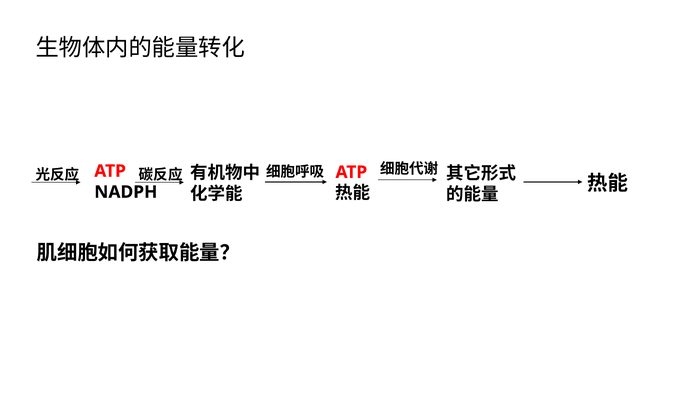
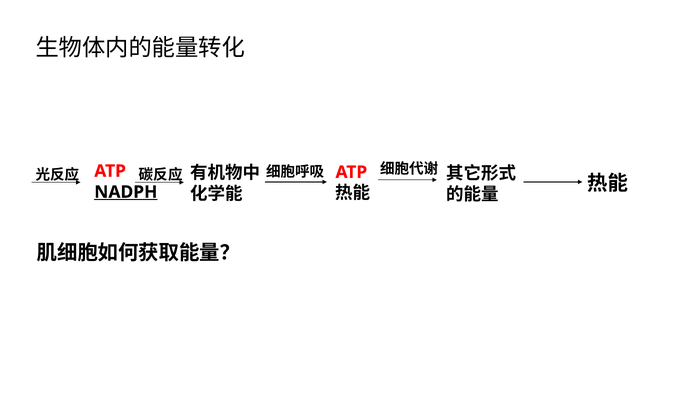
NADPH underline: none -> present (126, 192)
